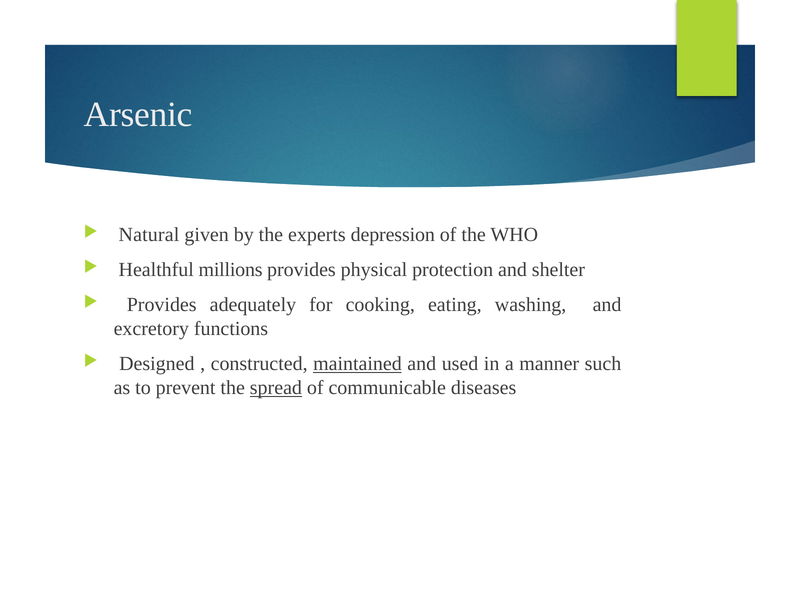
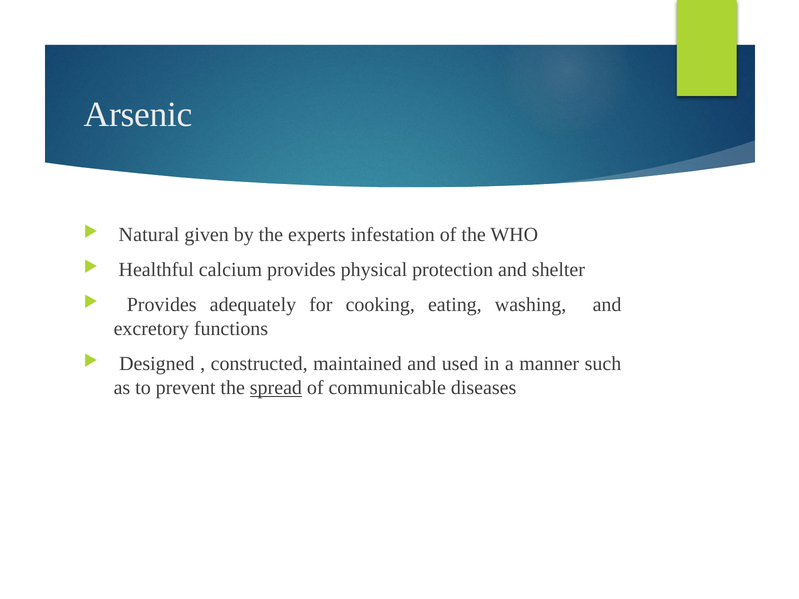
depression: depression -> infestation (393, 235)
millions: millions -> calcium (230, 270)
maintained underline: present -> none (357, 364)
